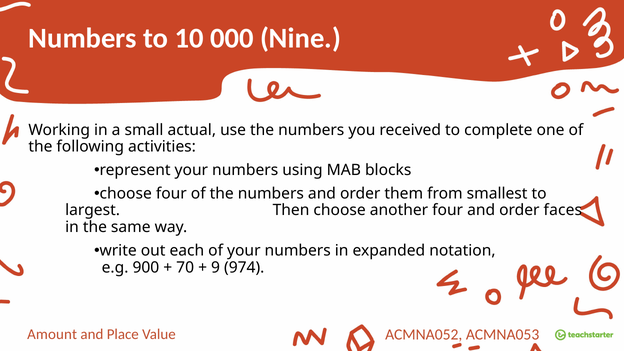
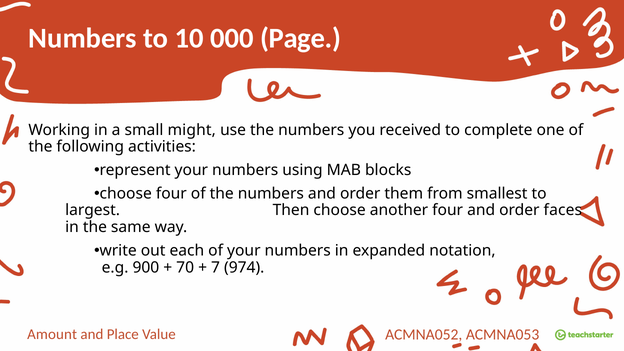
Nine: Nine -> Page (301, 38)
actual: actual -> might (192, 130)
9: 9 -> 7 (216, 267)
